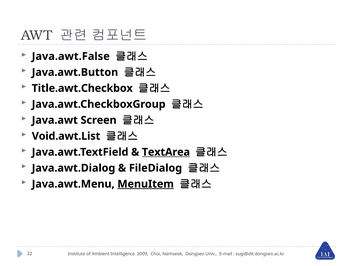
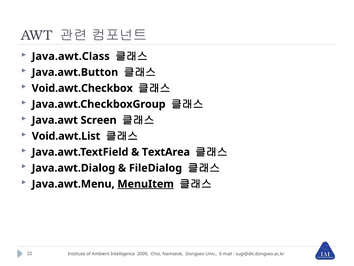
Java.awt.False: Java.awt.False -> Java.awt.Class (71, 56)
Title.awt.Checkbox: Title.awt.Checkbox -> Void.awt.Checkbox (82, 88)
TextArea underline: present -> none (166, 152)
